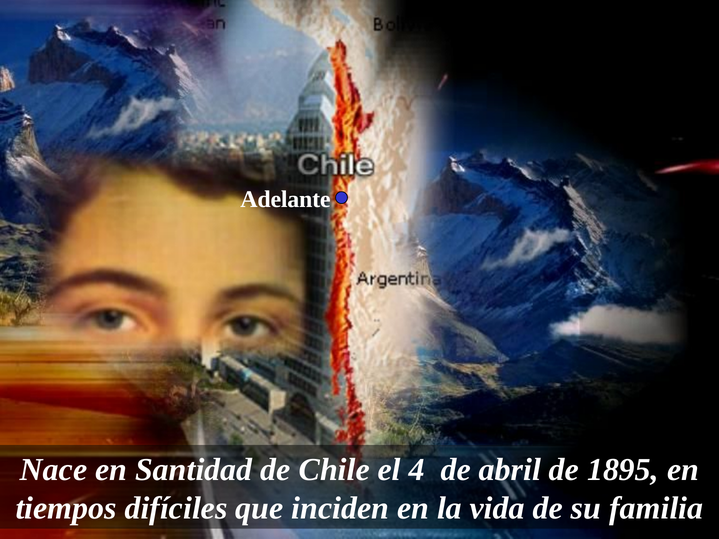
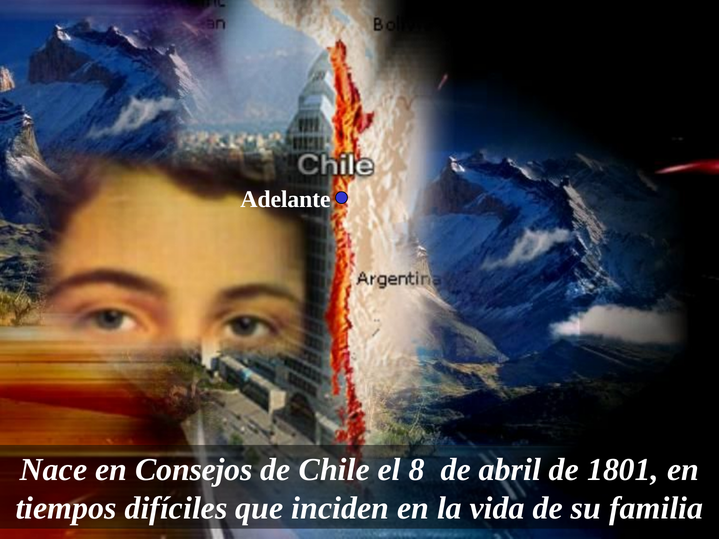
Santidad: Santidad -> Consejos (194, 470)
4: 4 -> 8 (417, 470)
1895: 1895 -> 1801 (623, 470)
